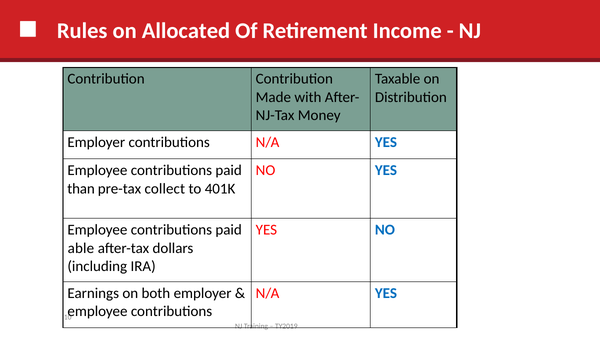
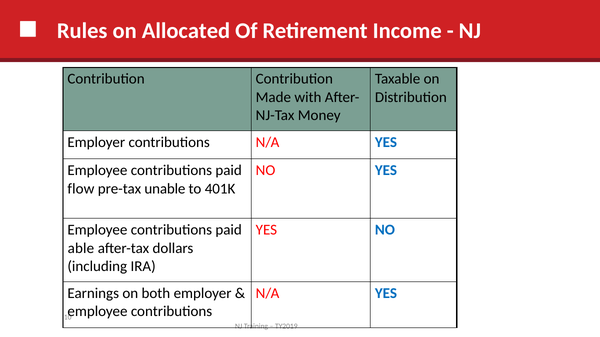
than: than -> flow (81, 189)
collect: collect -> unable (165, 189)
